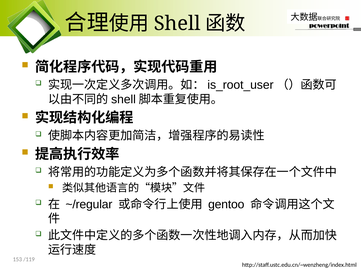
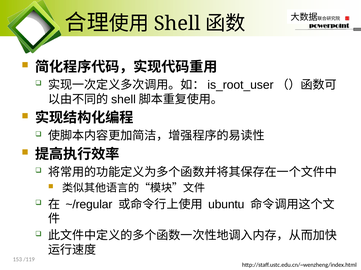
gentoo: gentoo -> ubuntu (226, 205)
